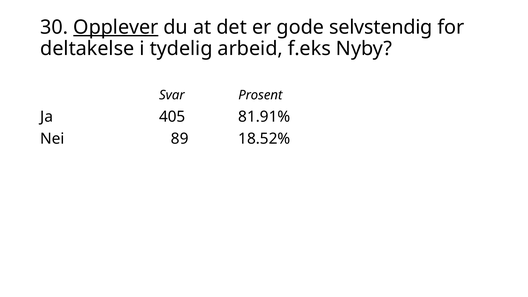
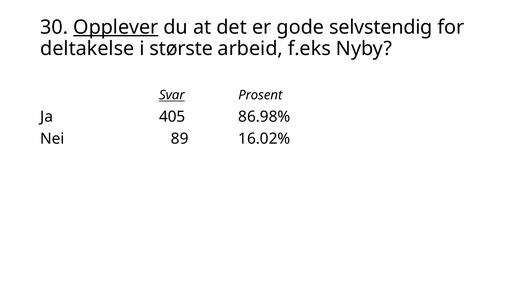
tydelig: tydelig -> største (181, 49)
Svar underline: none -> present (172, 95)
81.91%: 81.91% -> 86.98% (264, 117)
18.52%: 18.52% -> 16.02% (264, 139)
